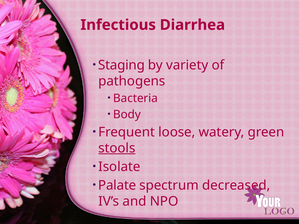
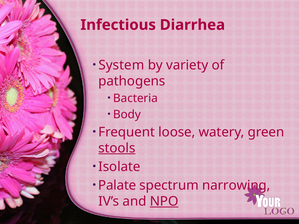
Staging: Staging -> System (121, 65)
decreased: decreased -> narrowing (236, 186)
NPO underline: none -> present (164, 201)
